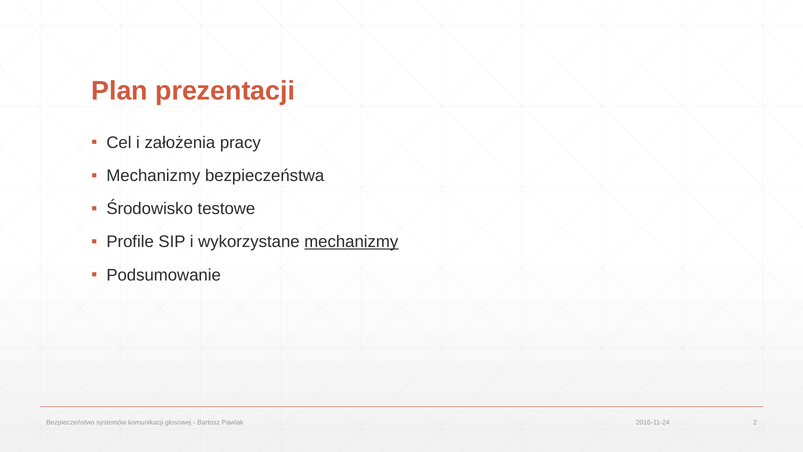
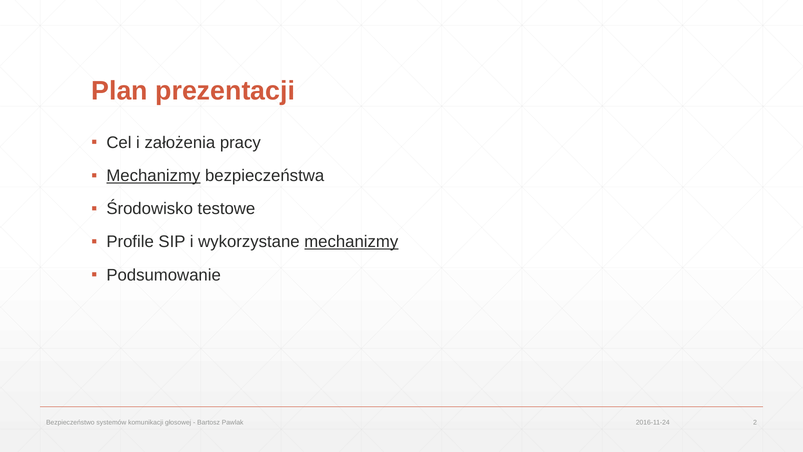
Mechanizmy underline: none -> present (153, 176)
